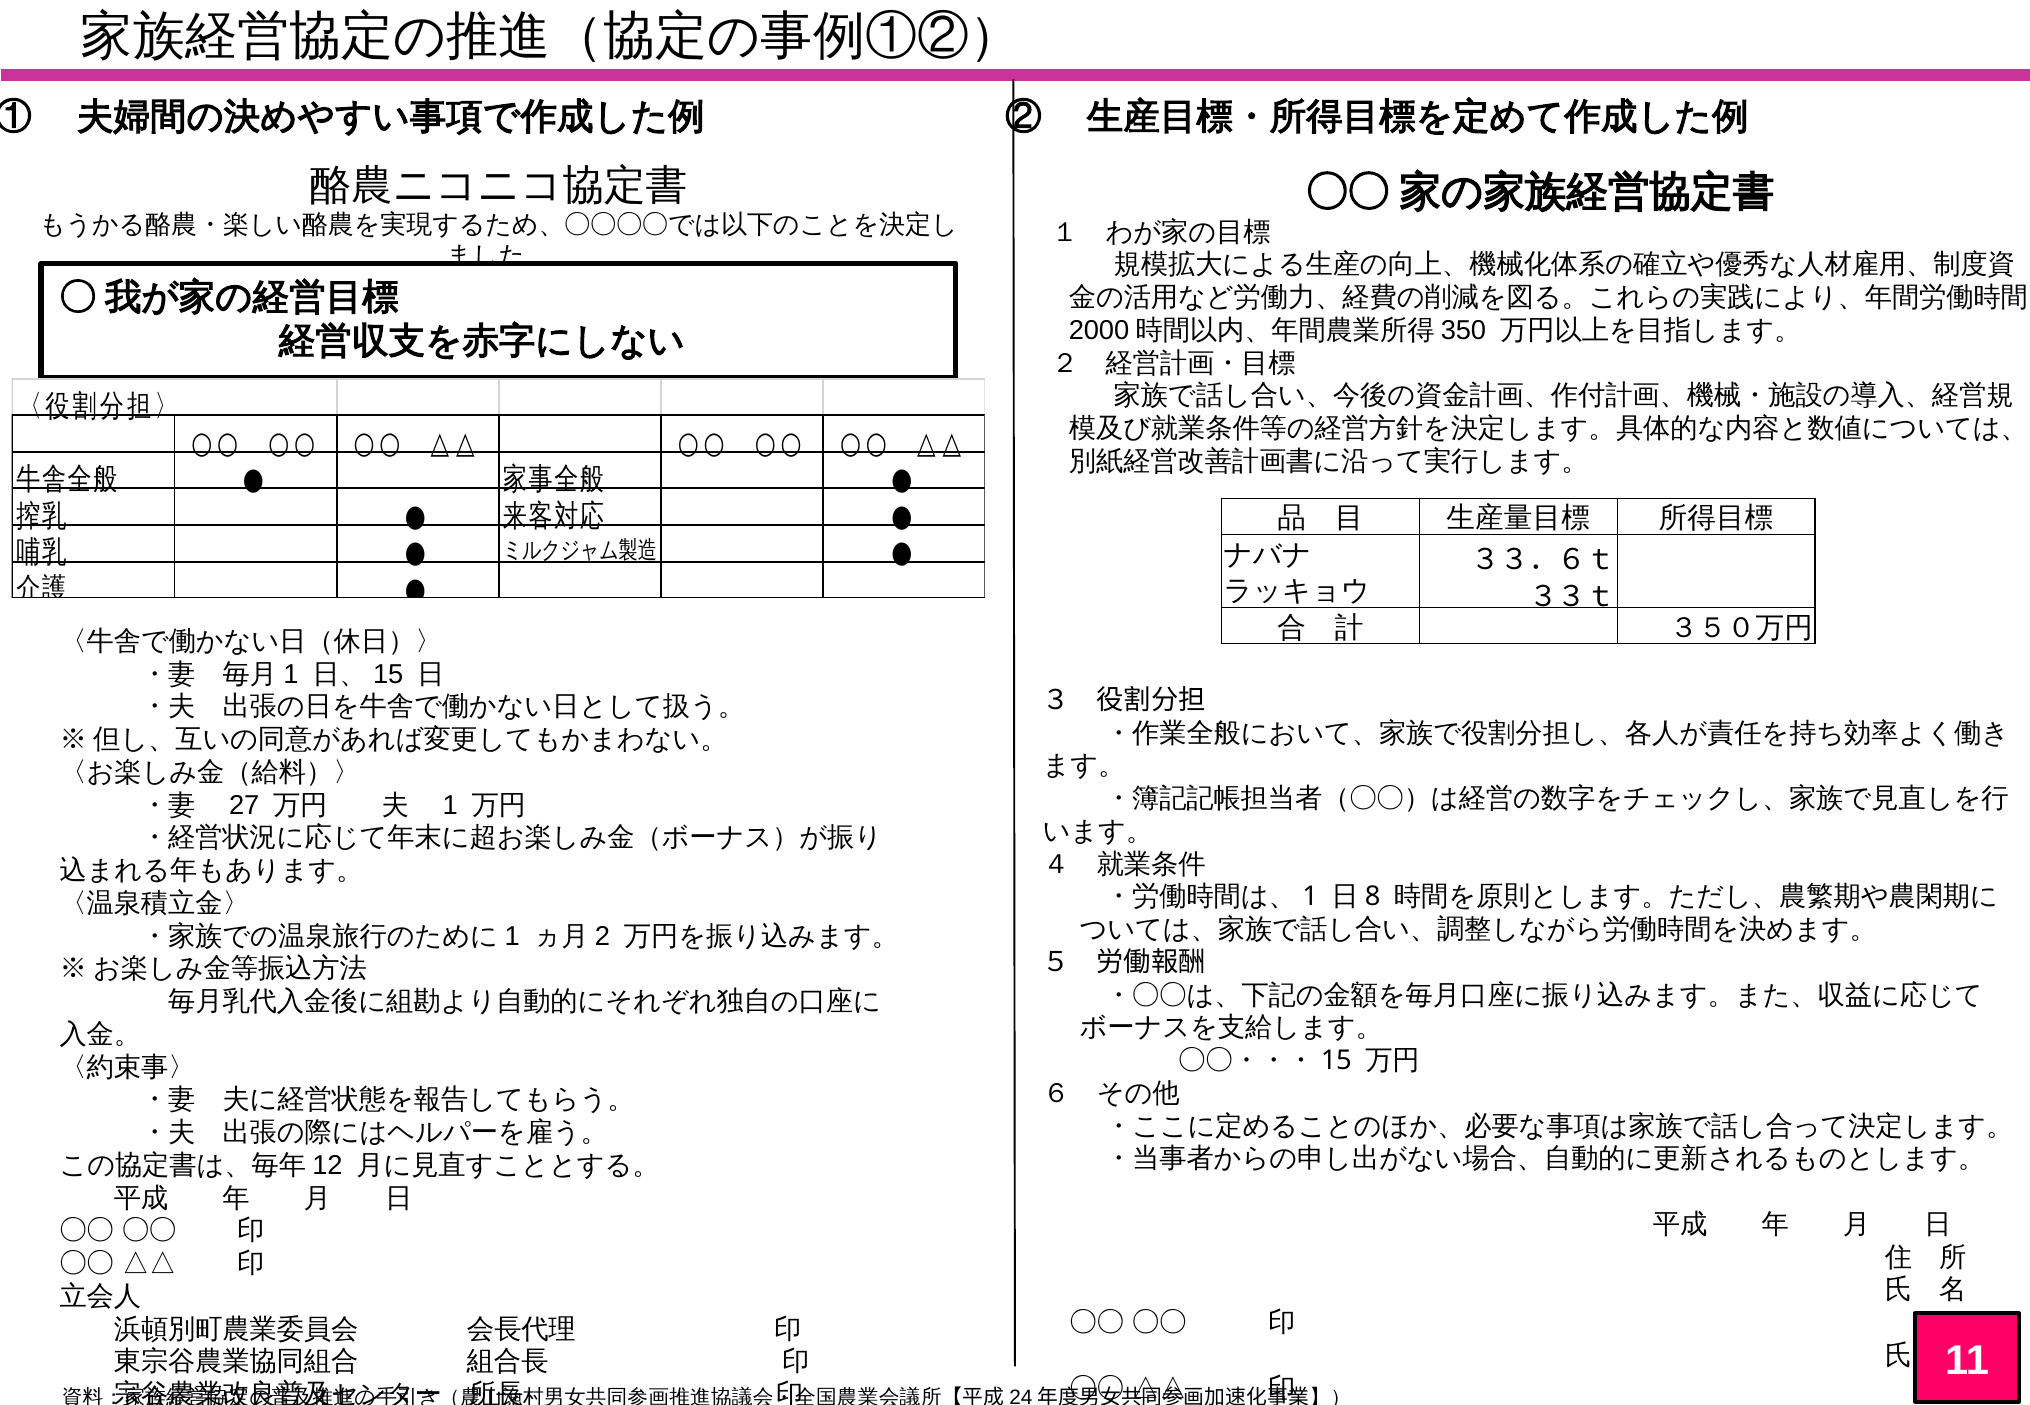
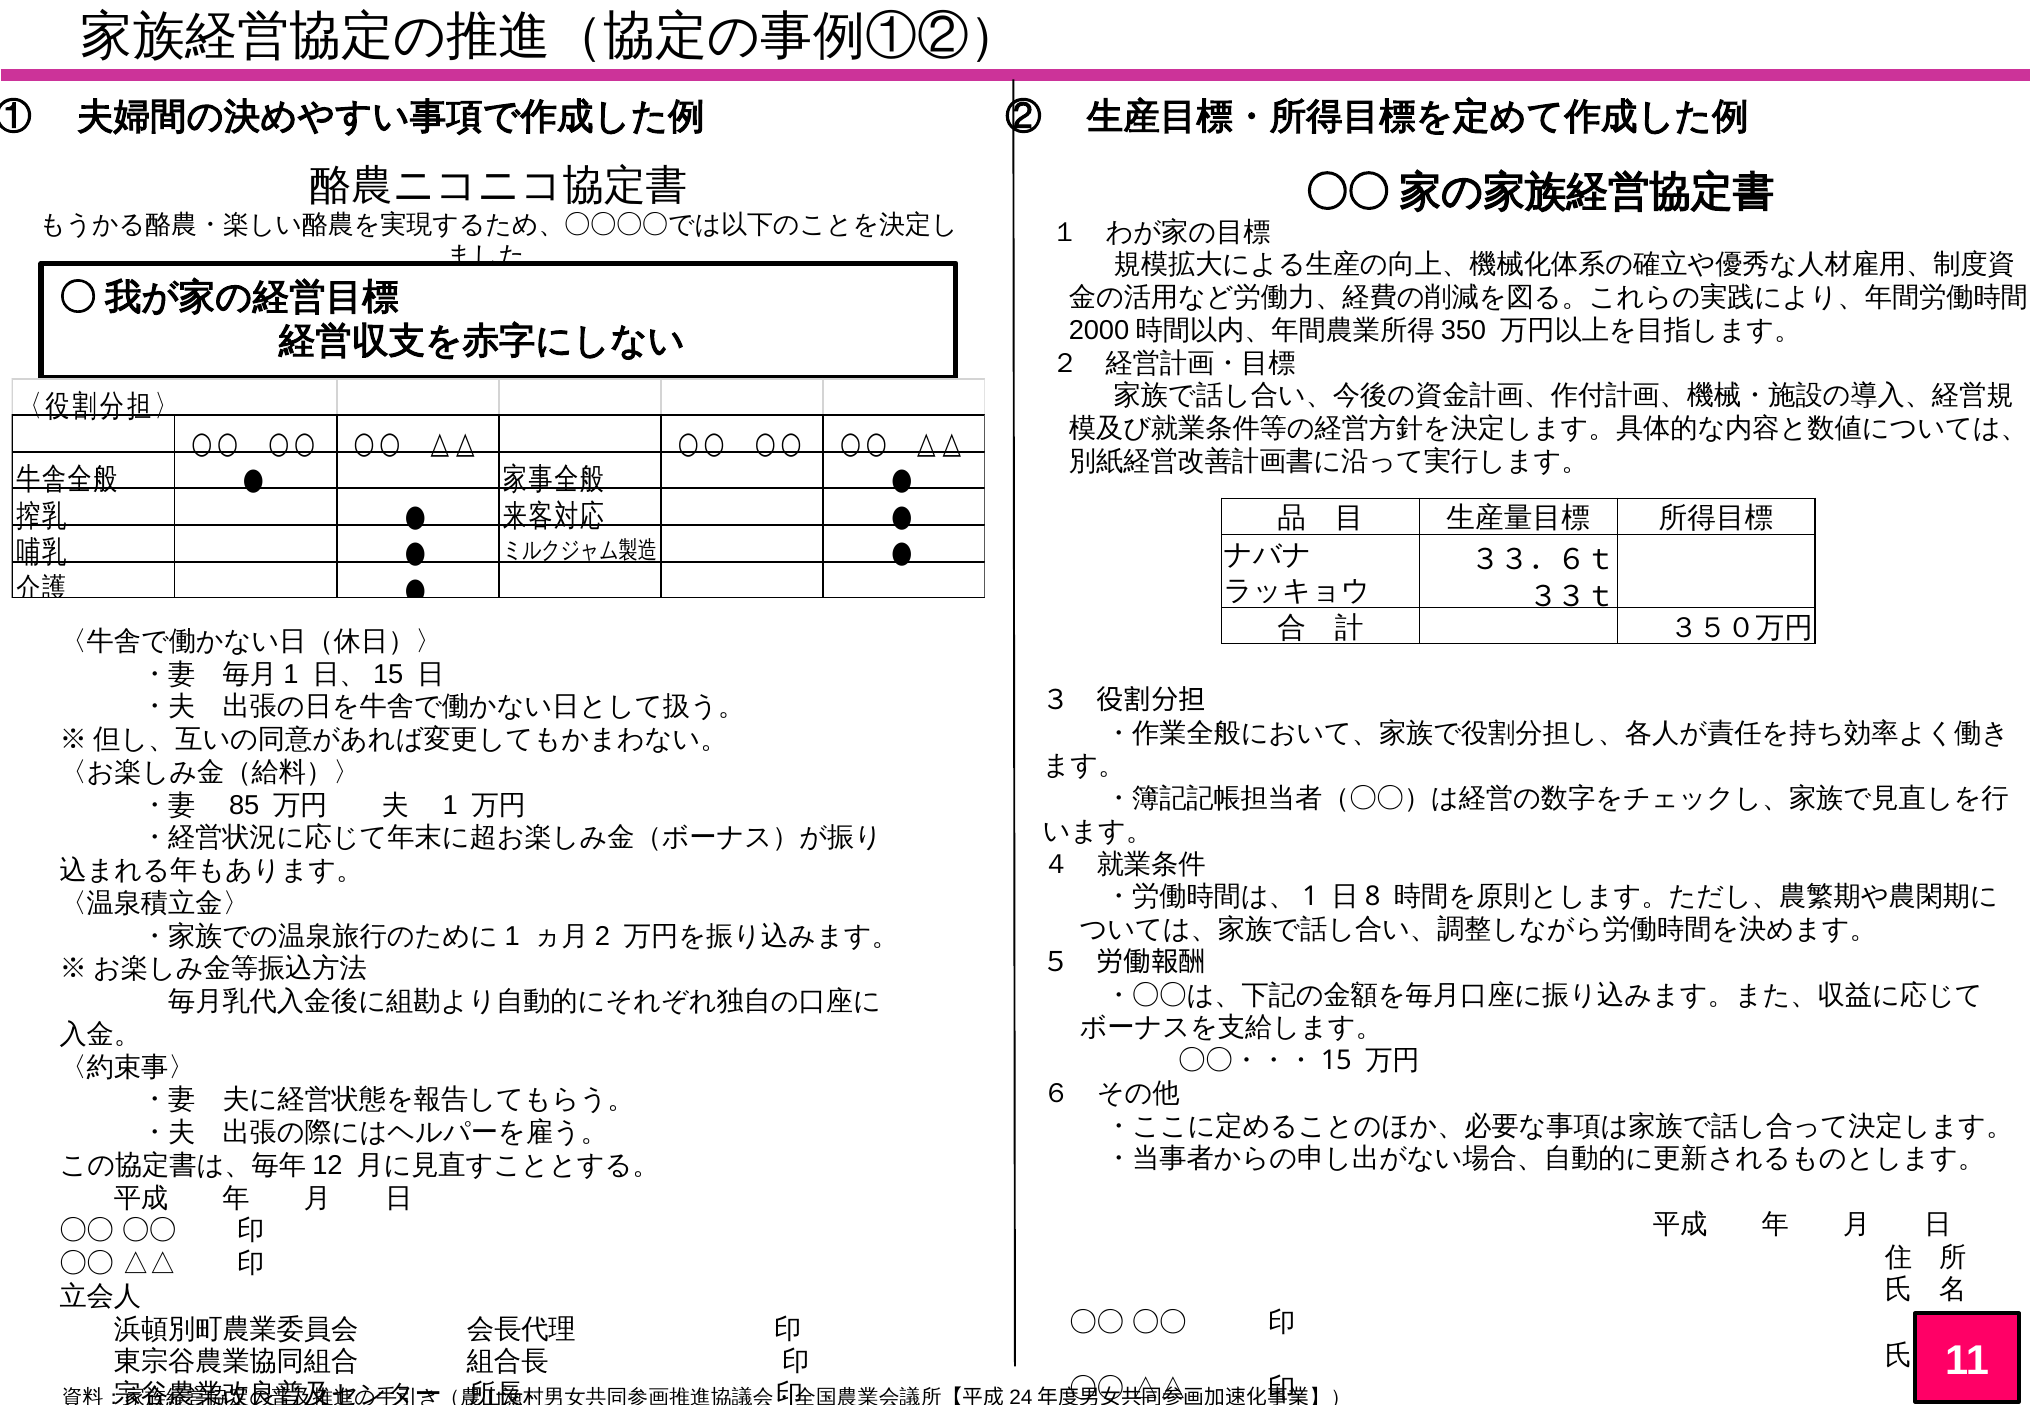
27: 27 -> 85 (244, 805)
